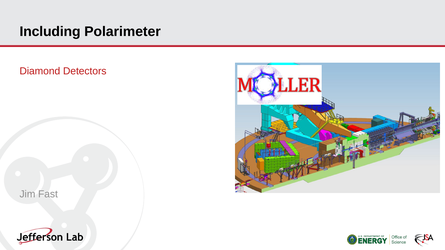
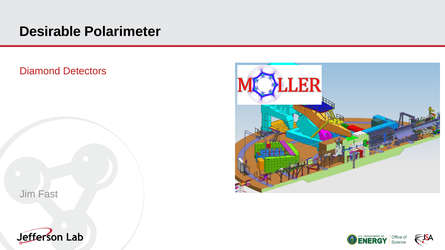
Including: Including -> Desirable (50, 32)
